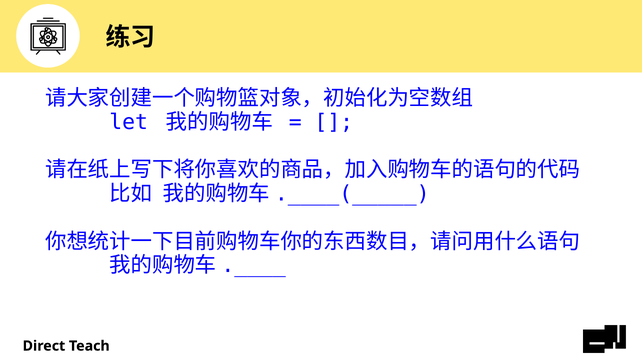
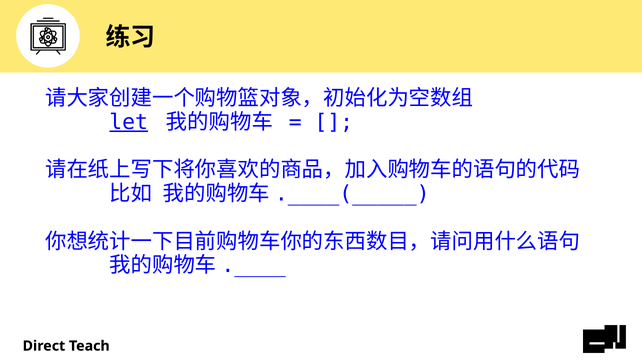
let underline: none -> present (129, 122)
